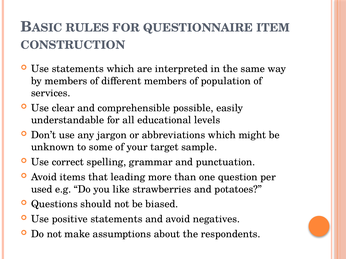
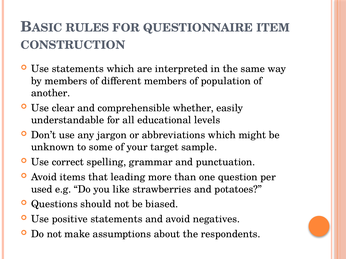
services: services -> another (51, 93)
possible: possible -> whether (193, 108)
